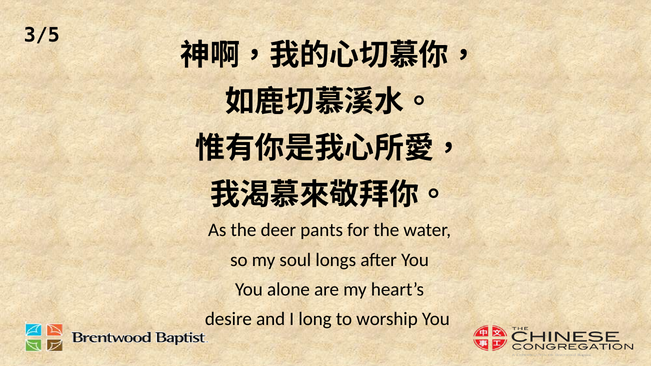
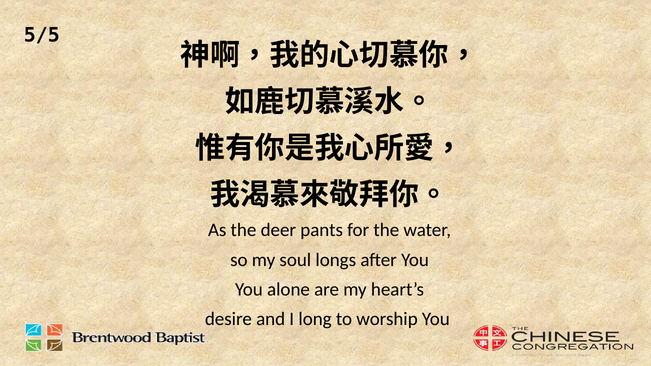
3/5: 3/5 -> 5/5 (42, 35)
